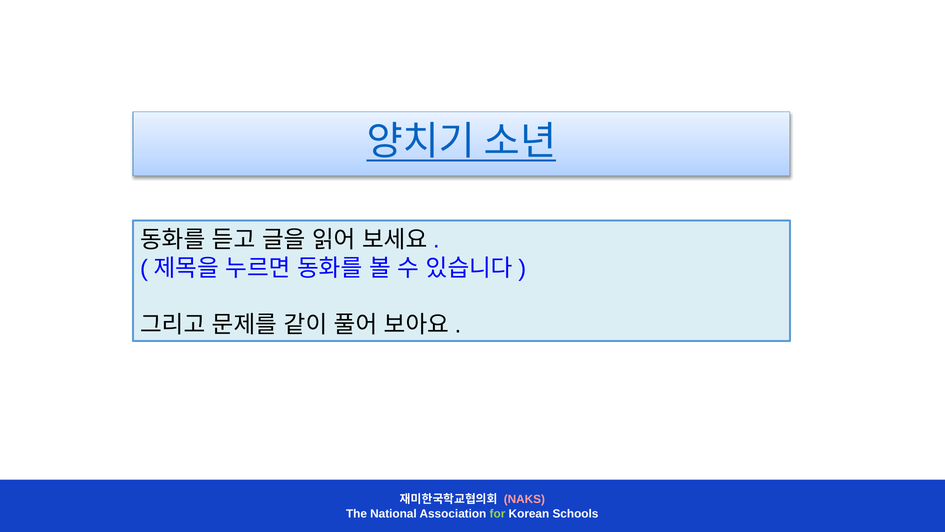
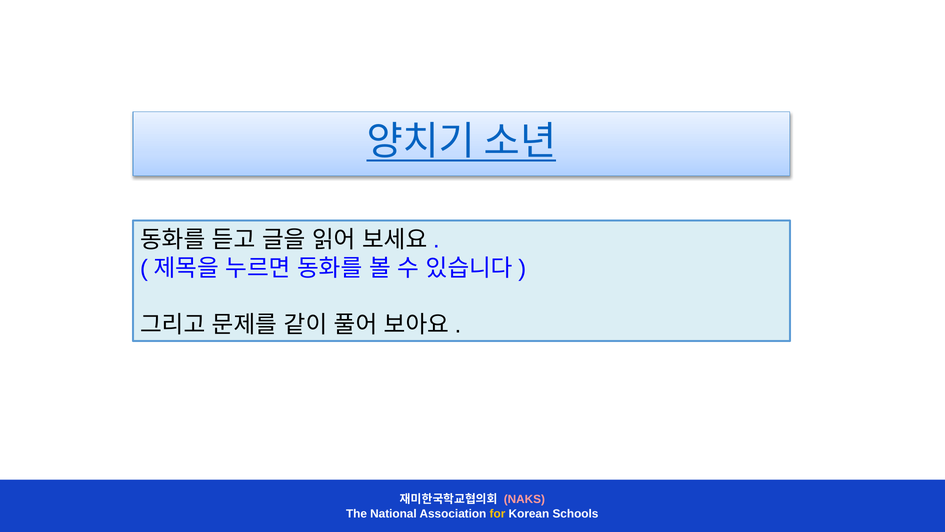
for colour: light green -> yellow (497, 513)
